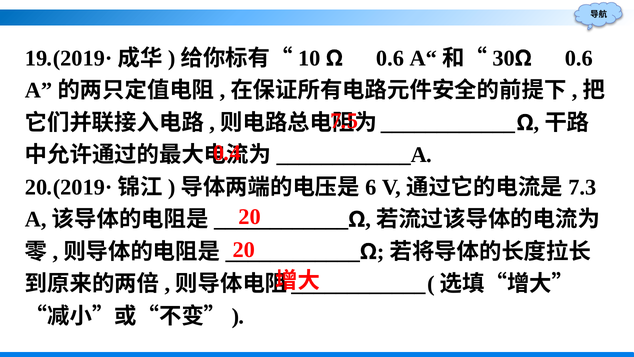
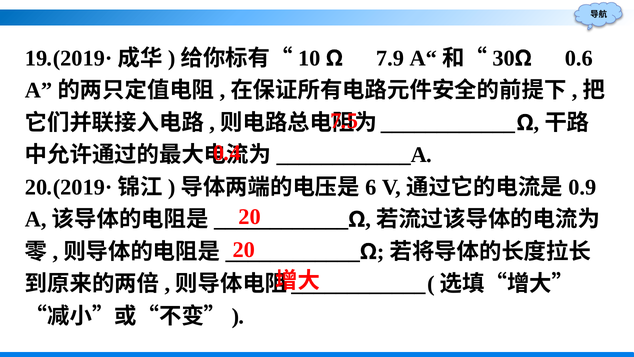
0.6: 0.6 -> 7.9 (390, 58)
7.3: 7.3 -> 0.9 (582, 187)
